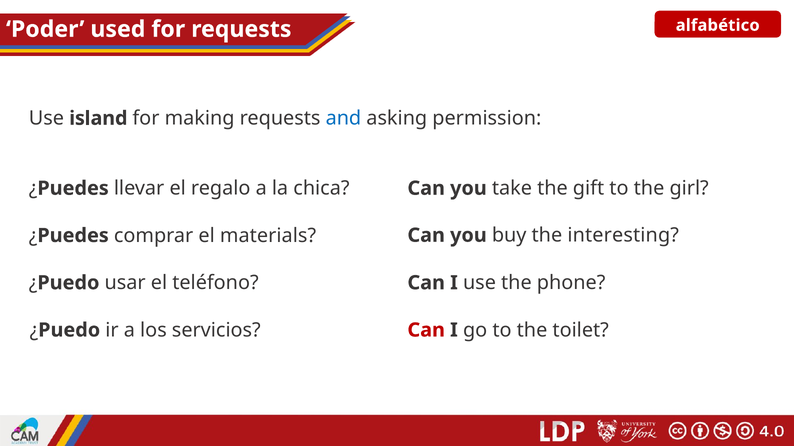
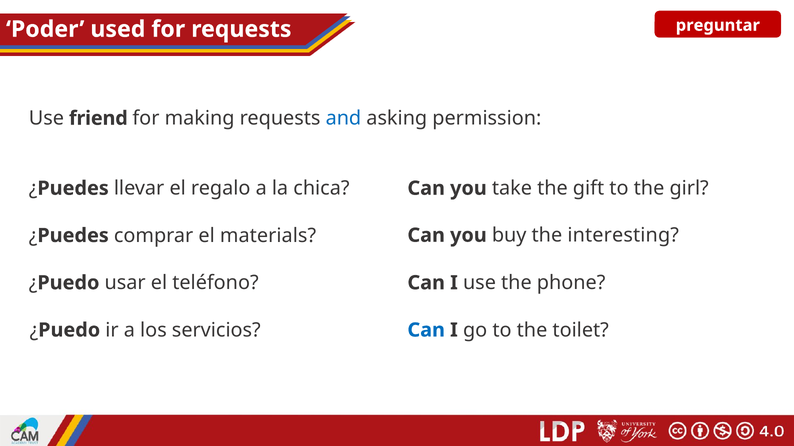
alfabético: alfabético -> preguntar (718, 25)
island: island -> friend (98, 118)
Can colour: red -> blue (426, 331)
